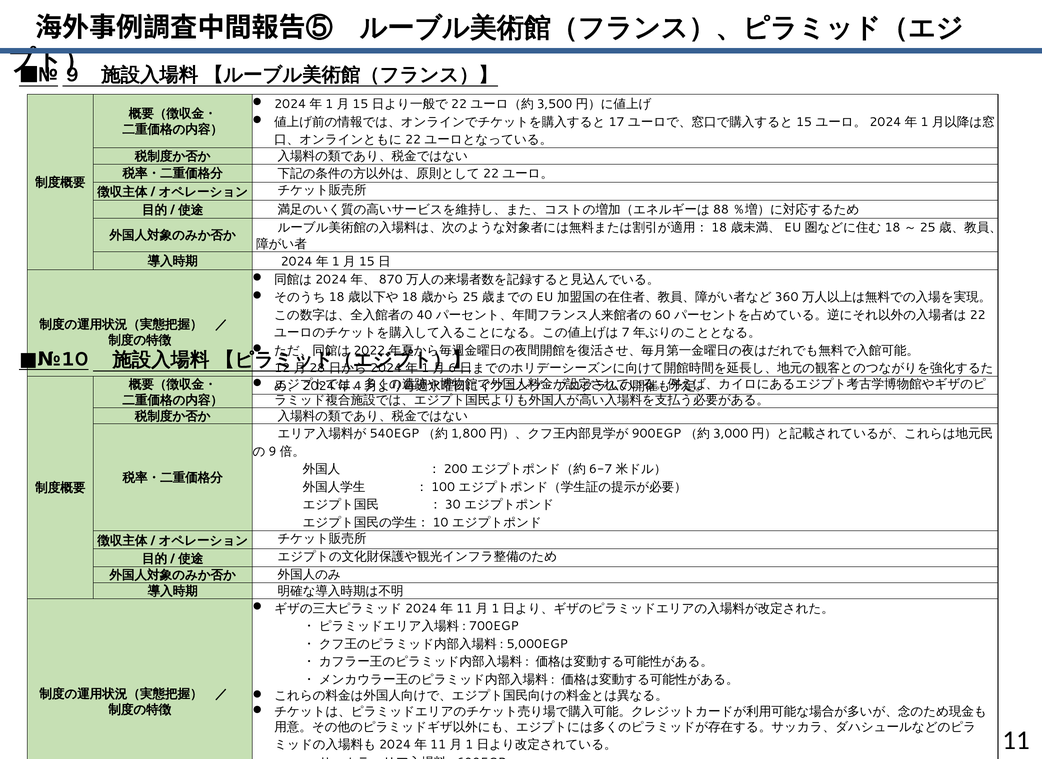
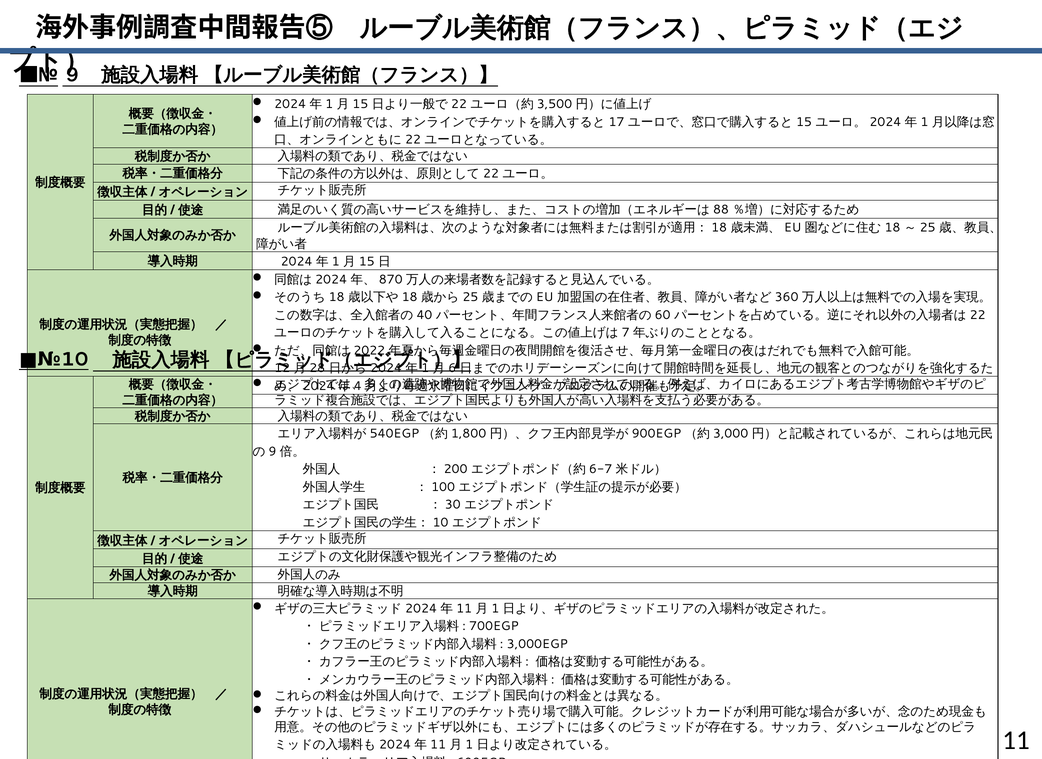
5,000EGP: 5,000EGP -> 3,000EGP (537, 645)
